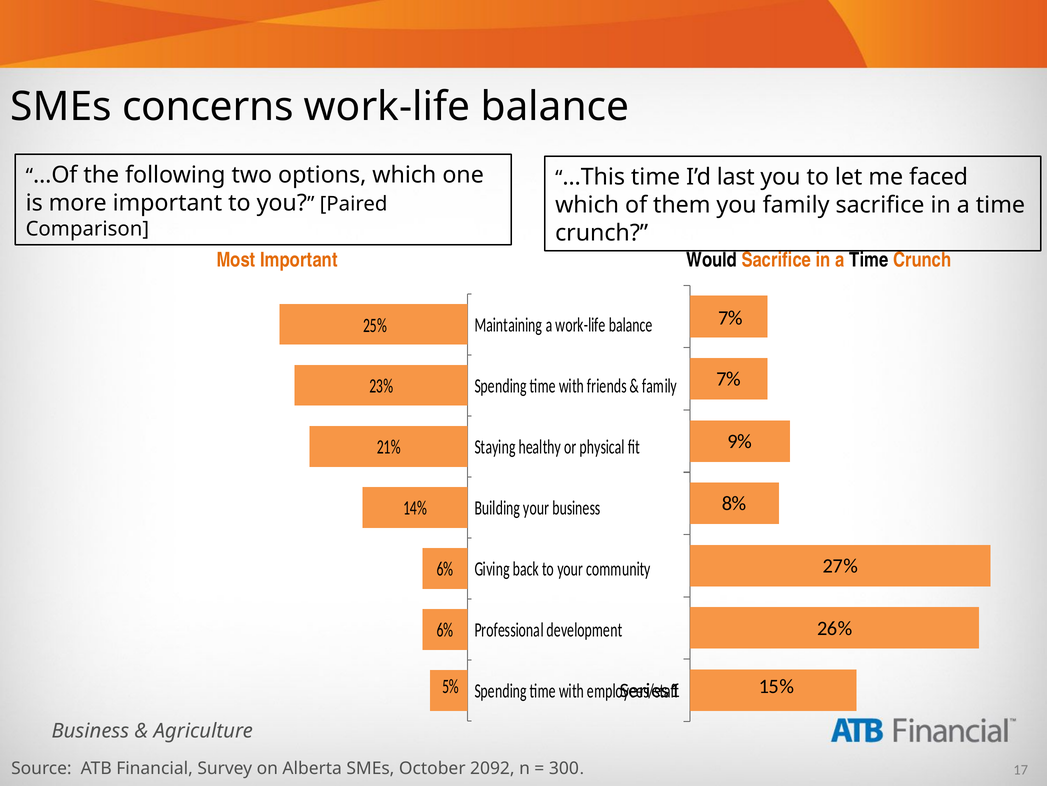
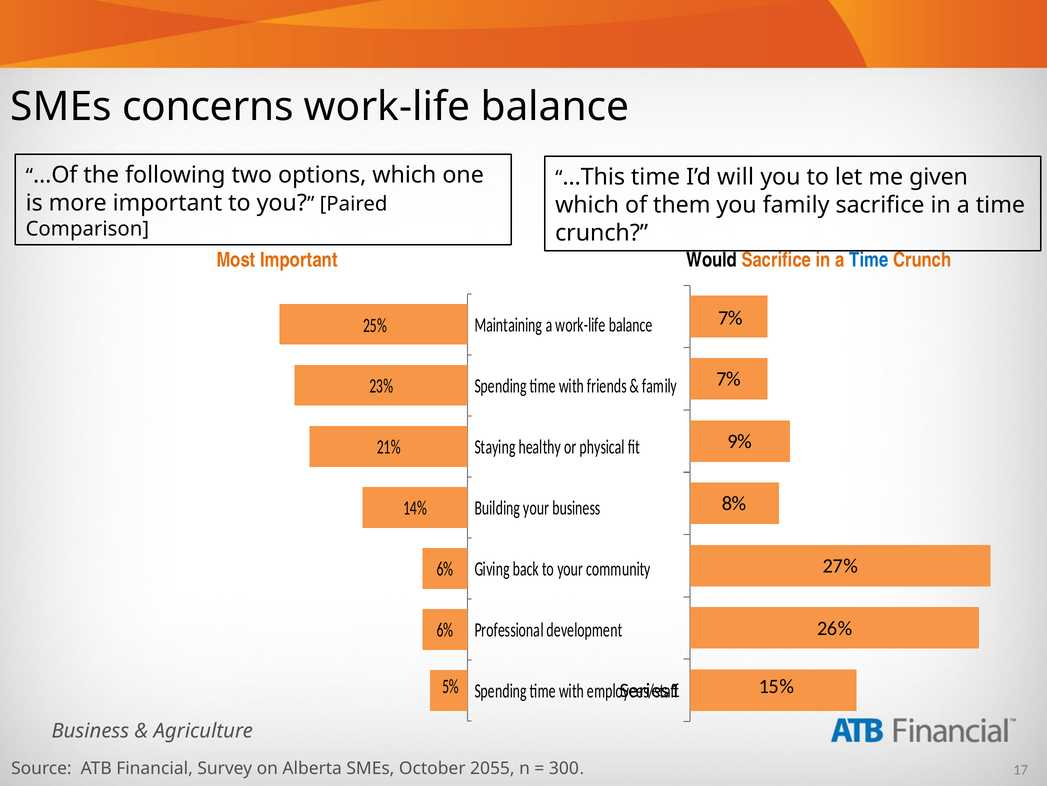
last: last -> will (736, 177)
faced: faced -> given (939, 177)
Time colour: black -> blue (869, 260)
2092: 2092 -> 2055 (492, 768)
